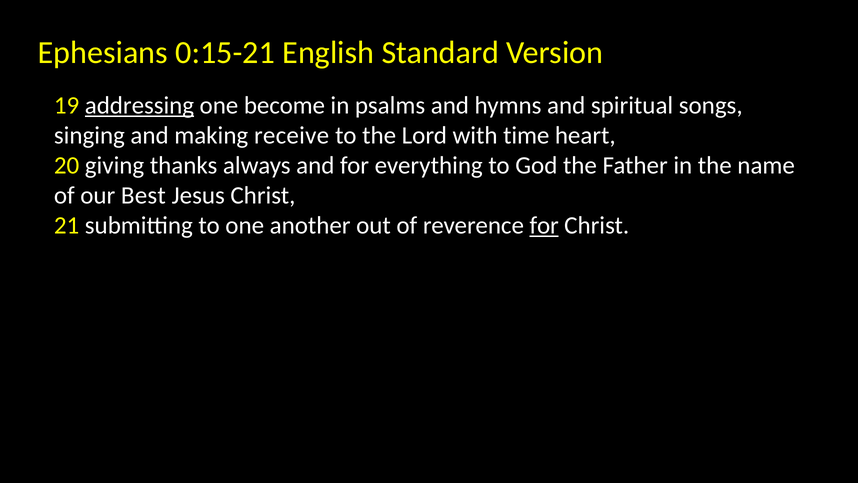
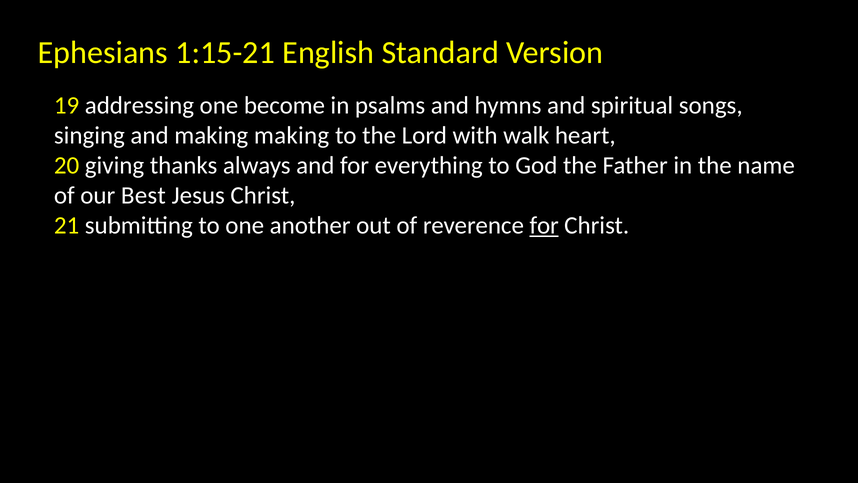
0:15-21: 0:15-21 -> 1:15-21 (225, 52)
addressing underline: present -> none (139, 105)
making receive: receive -> making (292, 135)
time: time -> walk (526, 135)
